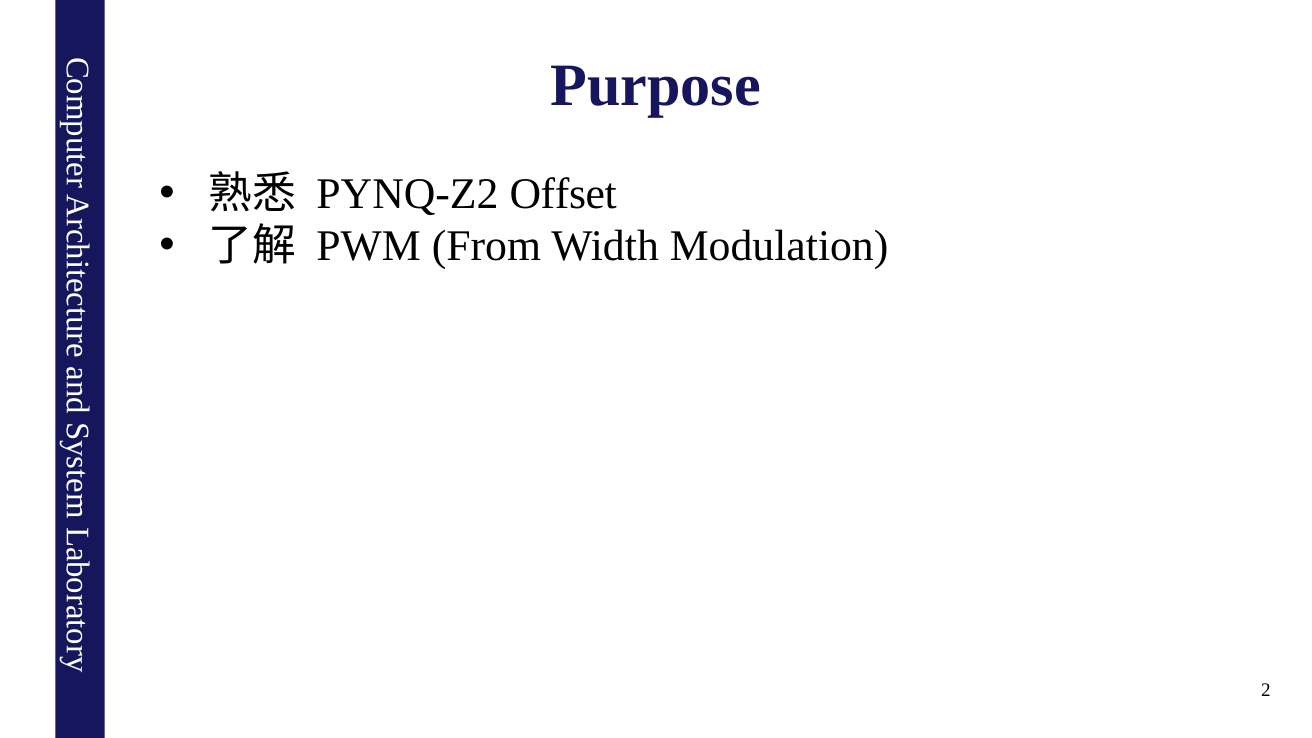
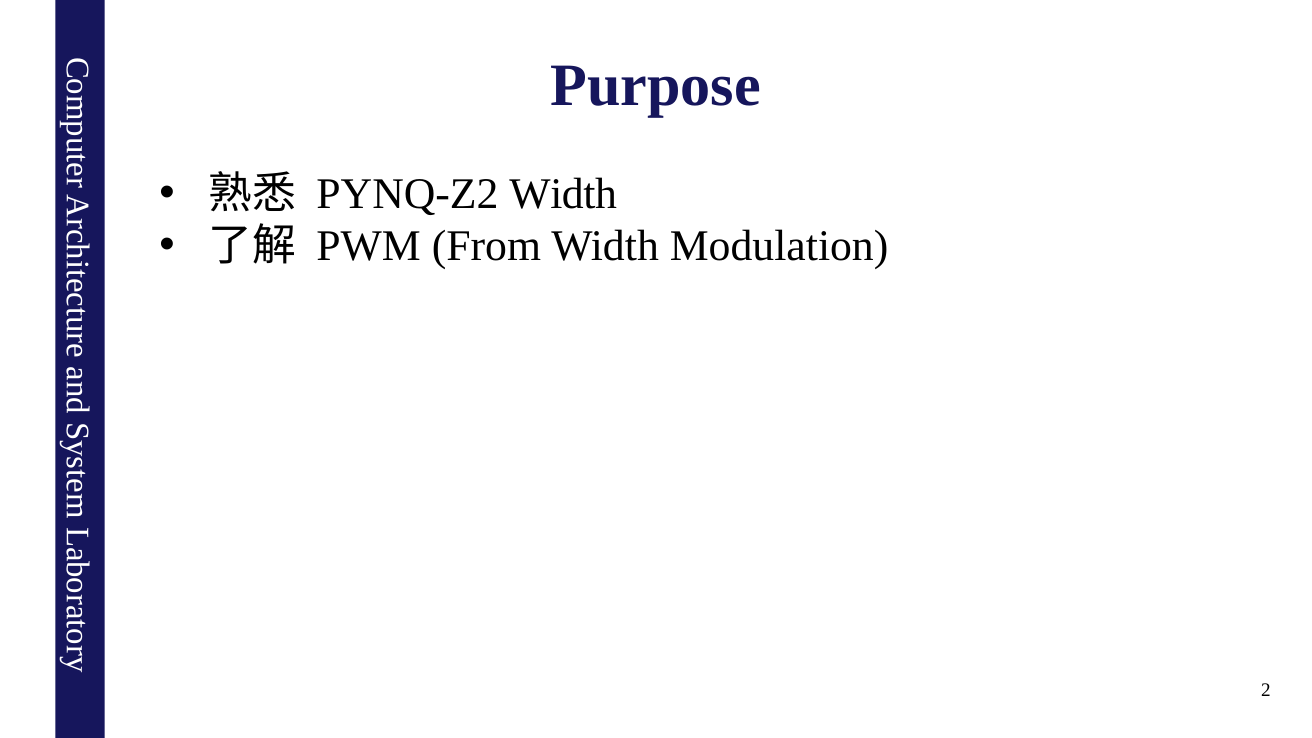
PYNQ-Z2 Offset: Offset -> Width (563, 194)
